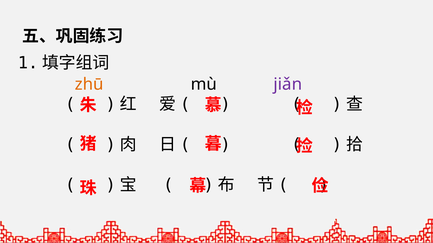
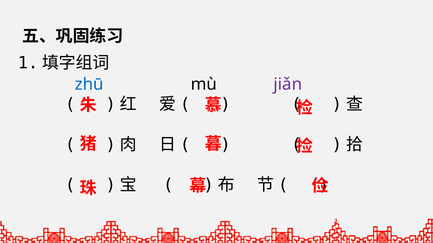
zhū colour: orange -> blue (89, 84)
